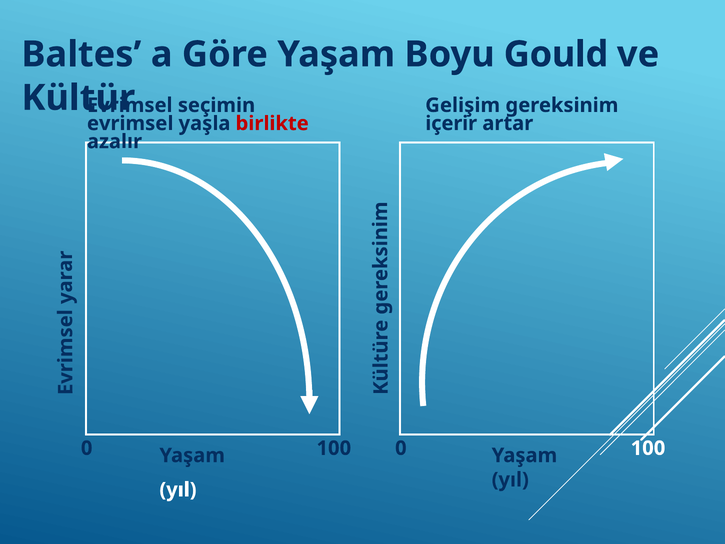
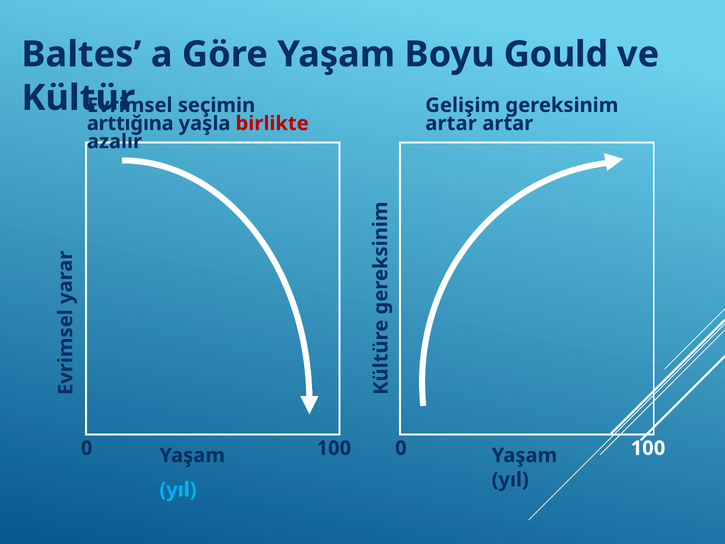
evrimsel: evrimsel -> arttığına (130, 123)
içerir: içerir -> artar (451, 123)
yıl colour: white -> light blue (178, 490)
